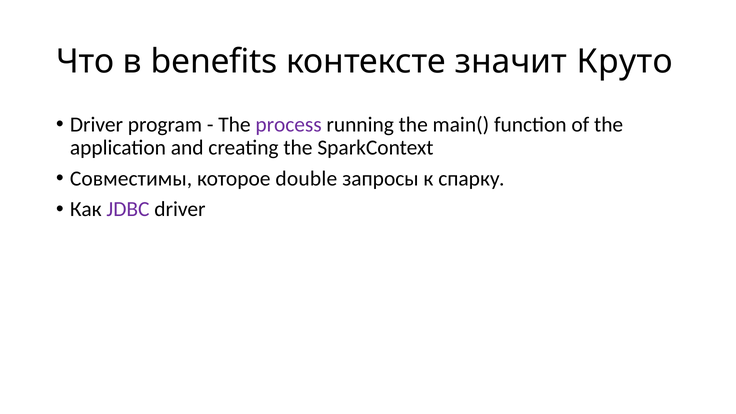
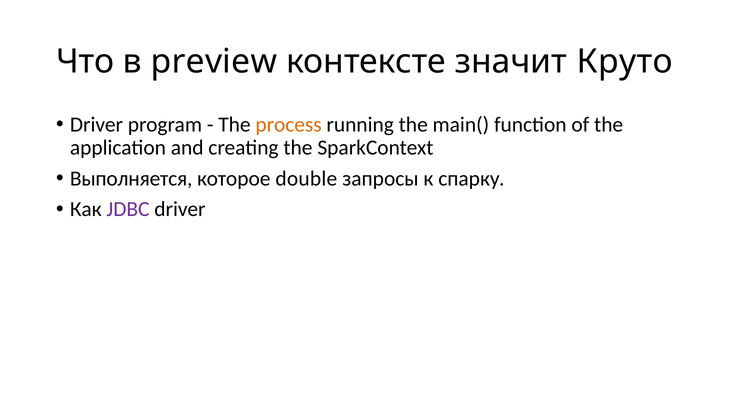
benefits: benefits -> preview (214, 62)
process colour: purple -> orange (289, 124)
Совместимы: Совместимы -> Выполняется (131, 178)
